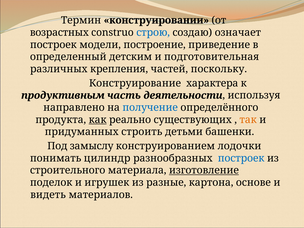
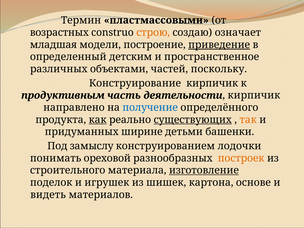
конструировании: конструировании -> пластмассовыми (156, 20)
строю colour: blue -> orange (153, 33)
построек: построек -> младшая (53, 45)
приведение underline: none -> present (219, 45)
подготовительная: подготовительная -> пространственное (212, 57)
крепления: крепления -> объектами (119, 69)
Конструирование характера: характера -> кирпичик (212, 83)
деятельности используя: используя -> кирпичик (254, 95)
существующих underline: none -> present (193, 120)
строить: строить -> ширине (142, 132)
цилиндр: цилиндр -> ореховой (107, 158)
построек colour: blue -> orange (241, 158)
разные: разные -> шишек (166, 183)
